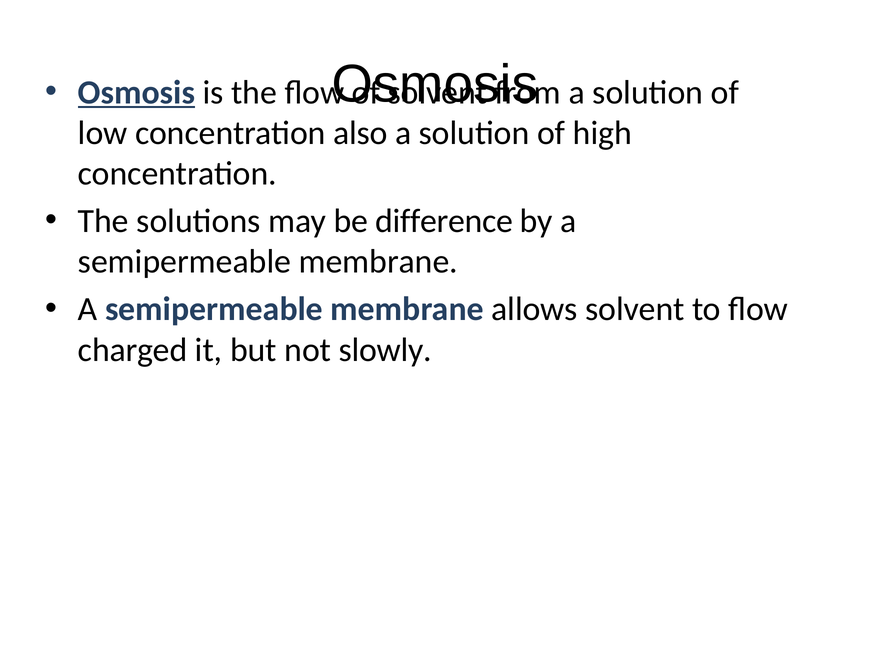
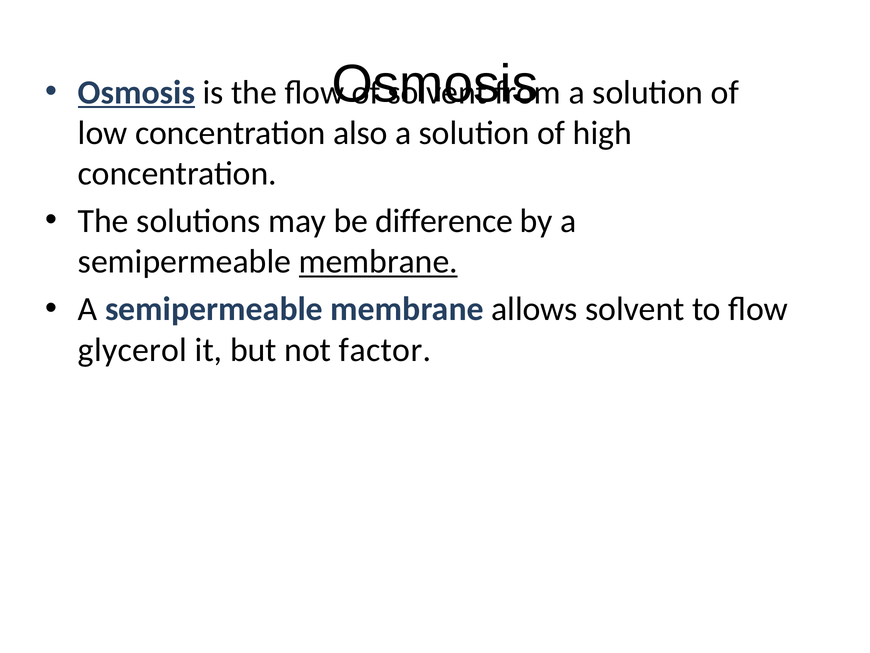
membrane underline: none -> present (378, 262)
charged: charged -> glycerol (132, 350)
slowly: slowly -> factor (385, 350)
